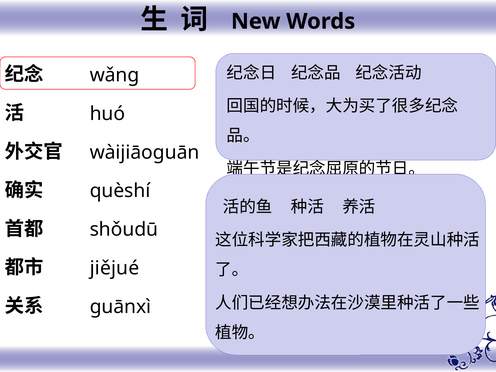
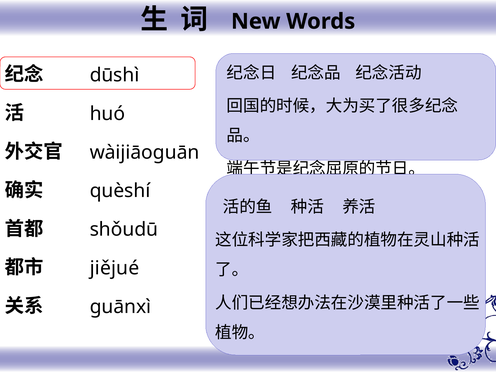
wǎng: wǎng -> dūshì (115, 75)
